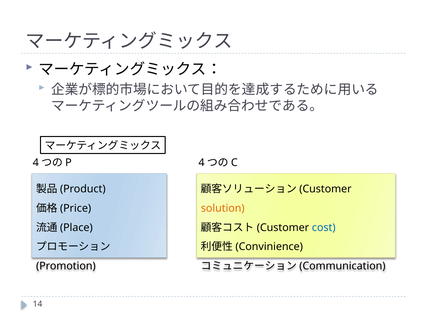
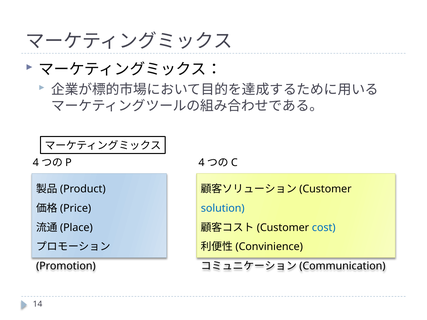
solution colour: orange -> blue (223, 208)
